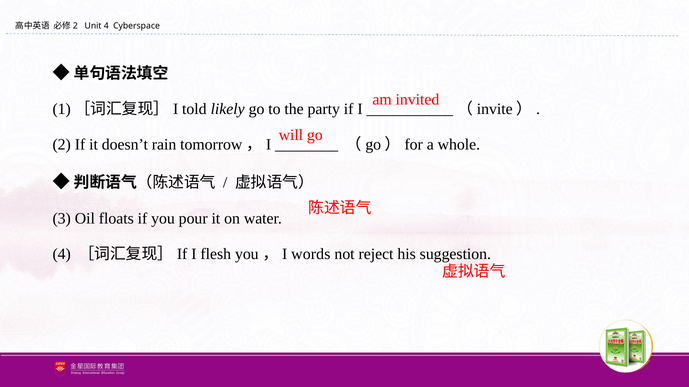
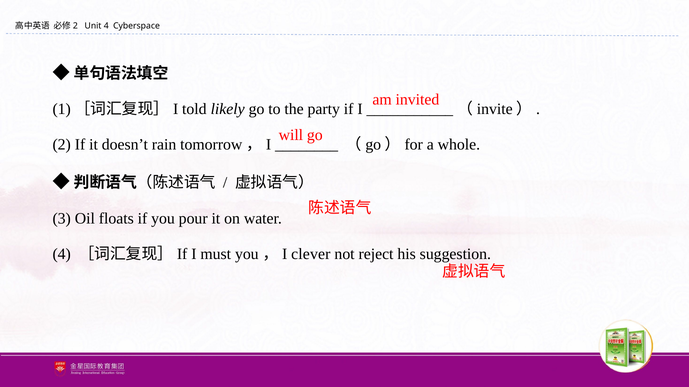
flesh: flesh -> must (216, 254)
words: words -> clever (311, 254)
